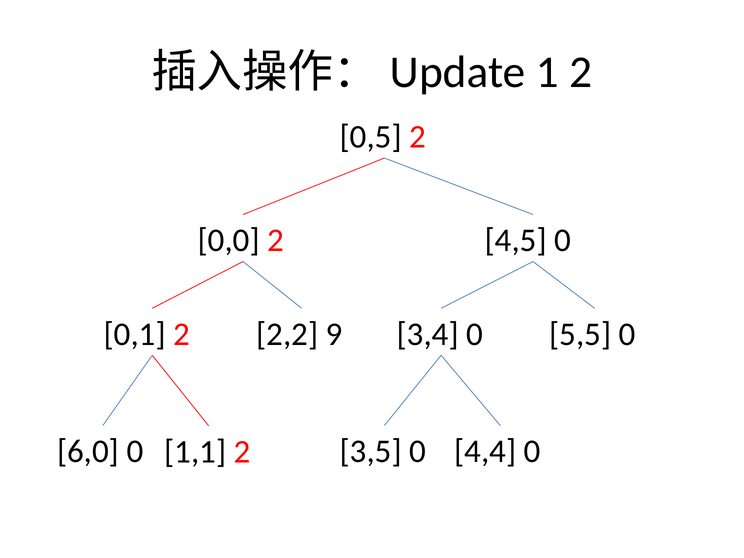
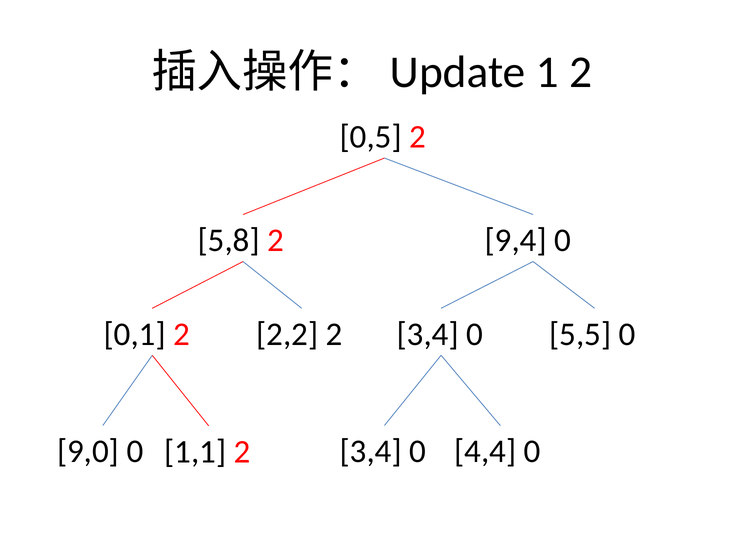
0,0: 0,0 -> 5,8 (229, 240)
4,5: 4,5 -> 9,4 (516, 240)
2,2 9: 9 -> 2 (334, 334)
6,0: 6,0 -> 9,0 (88, 451)
3,5: 3,5 -> 3,4 (371, 451)
